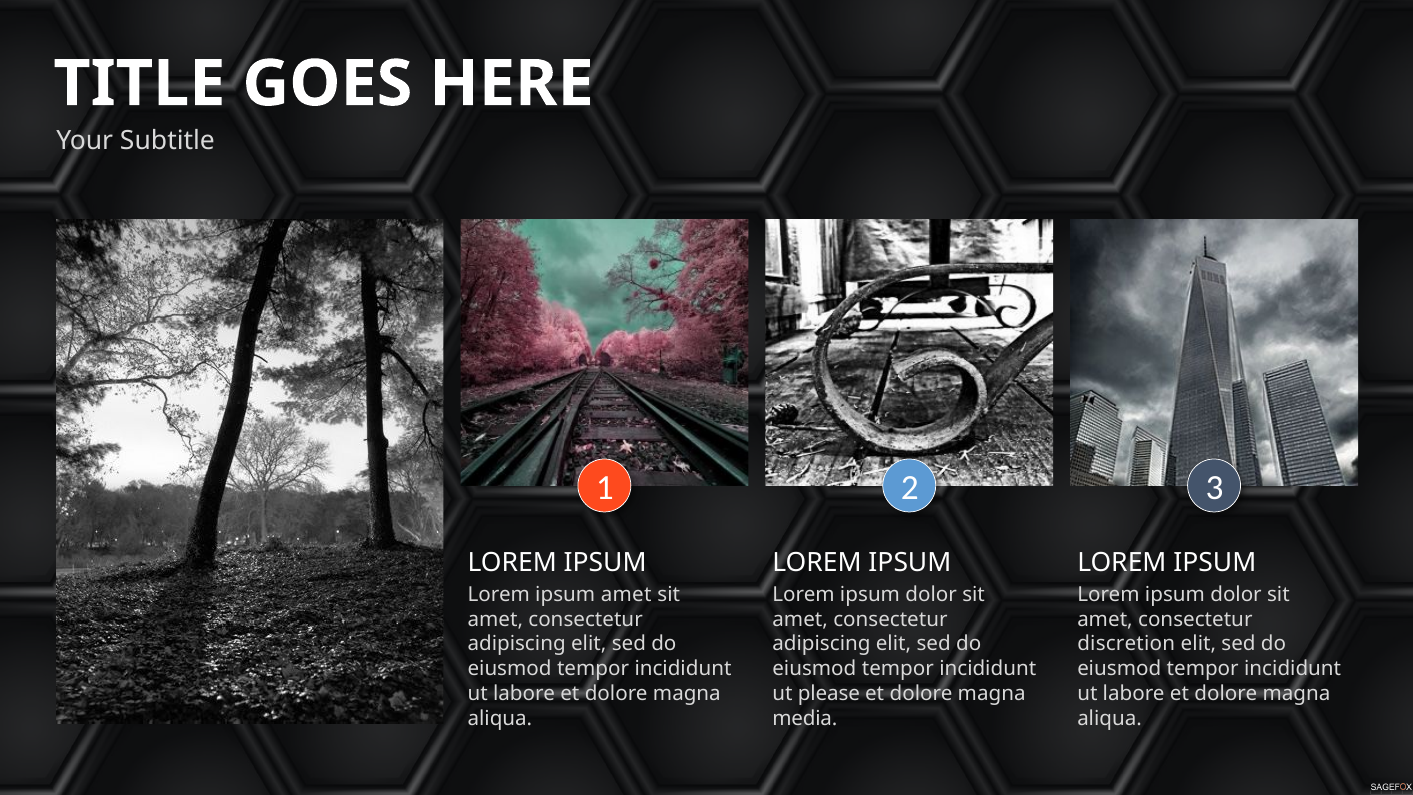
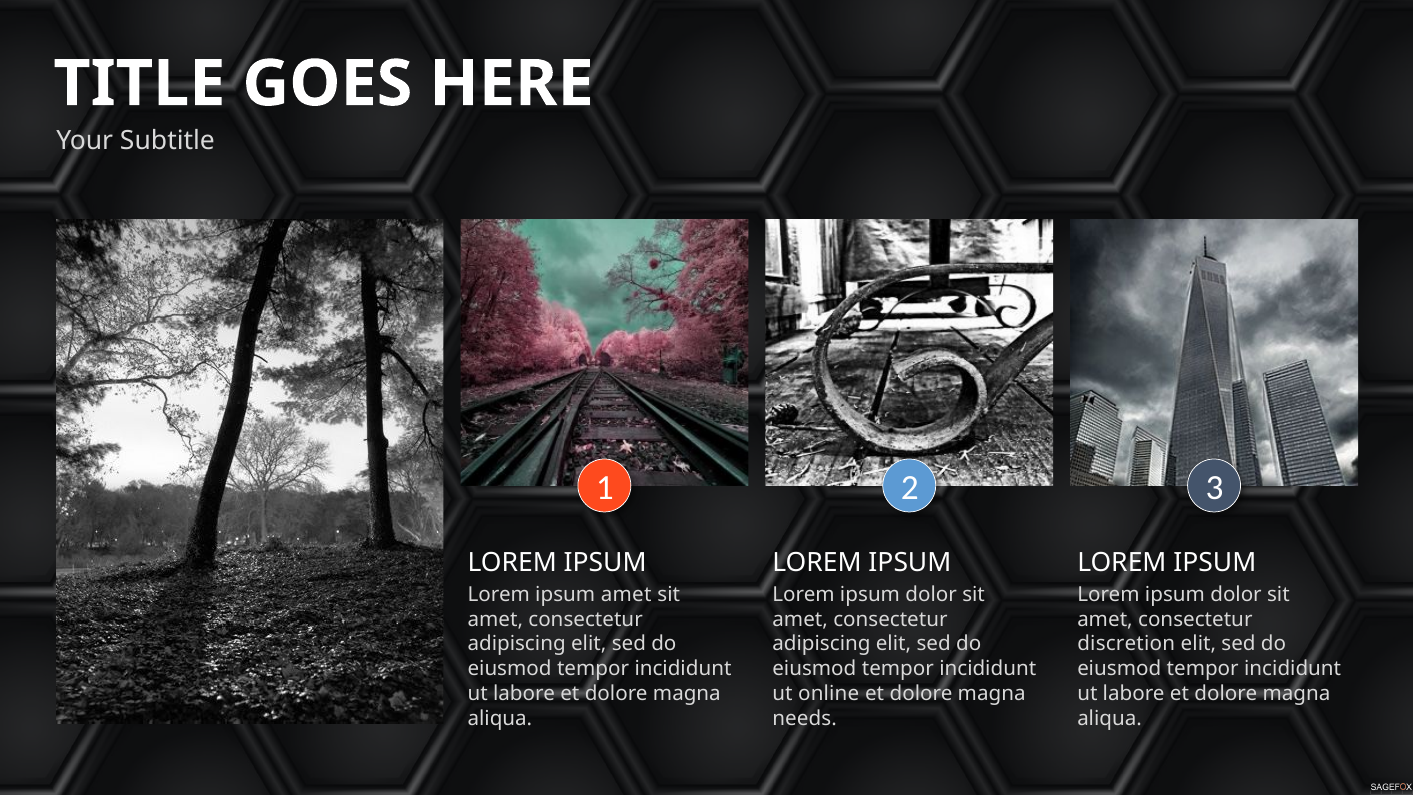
please: please -> online (829, 693)
media: media -> needs (805, 718)
